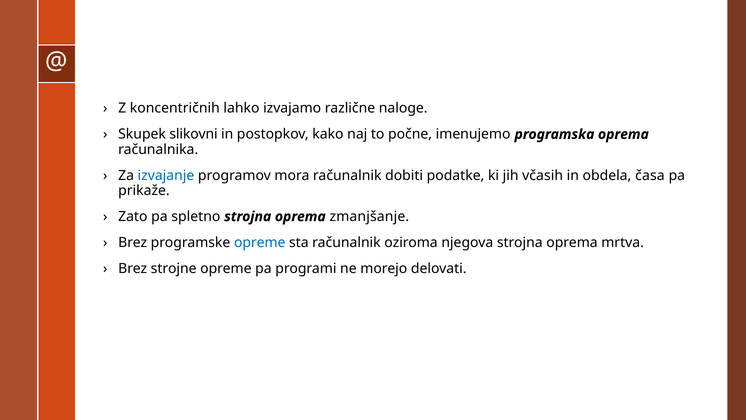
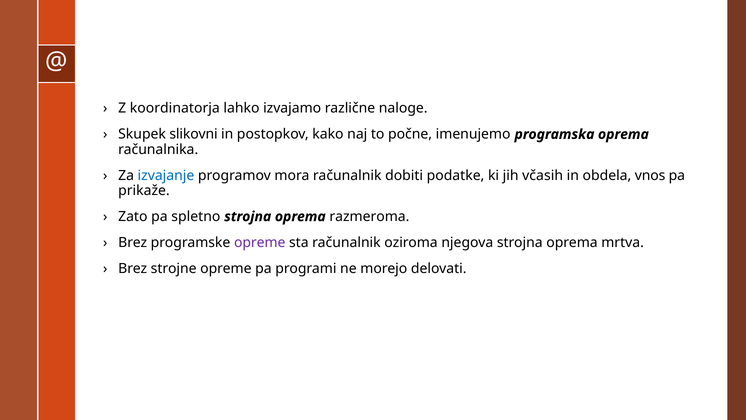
koncentričnih: koncentričnih -> koordinatorja (175, 108)
časa: časa -> vnos (650, 175)
zmanjšanje: zmanjšanje -> razmeroma (369, 216)
opreme colour: blue -> purple (260, 242)
